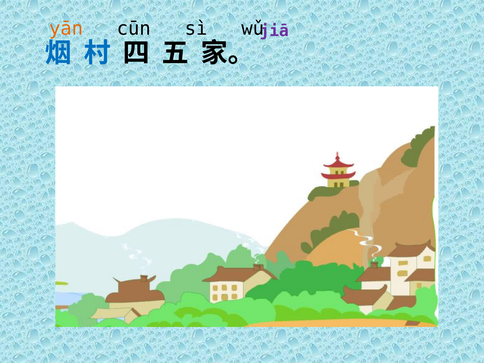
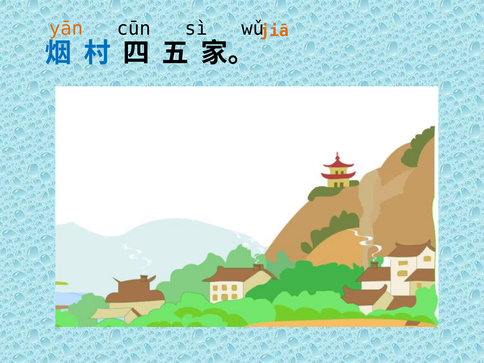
jiā colour: purple -> orange (274, 31)
